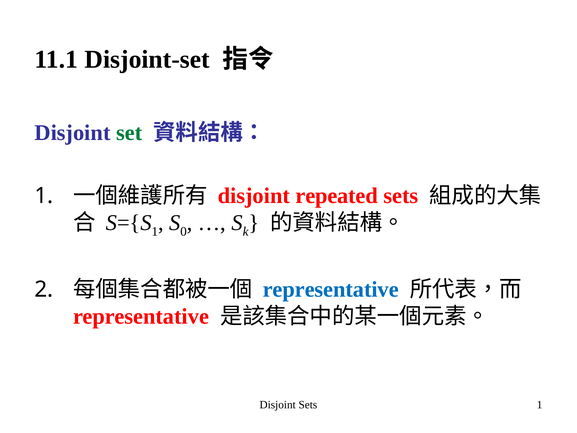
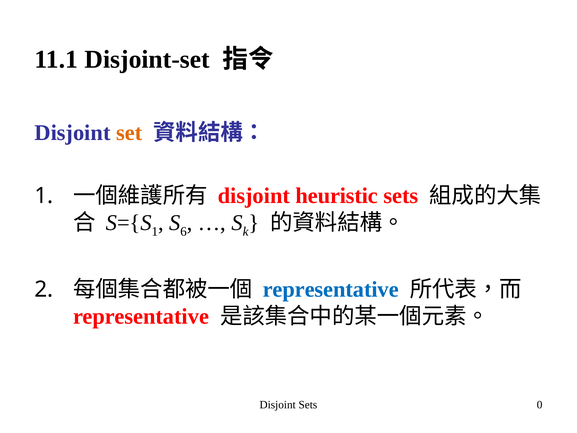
set colour: green -> orange (129, 133)
repeated: repeated -> heuristic (337, 196)
0: 0 -> 6 (184, 231)
Sets 1: 1 -> 0 (540, 404)
